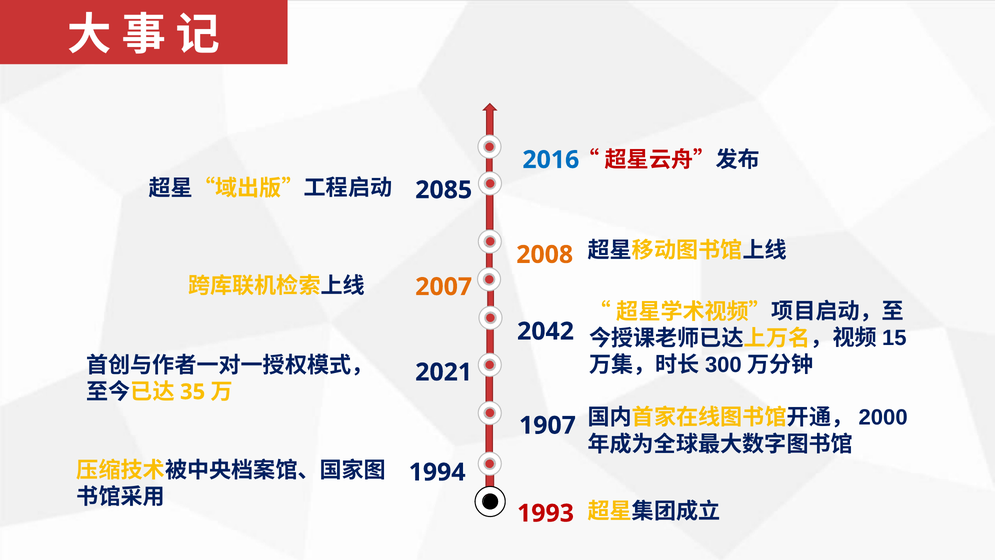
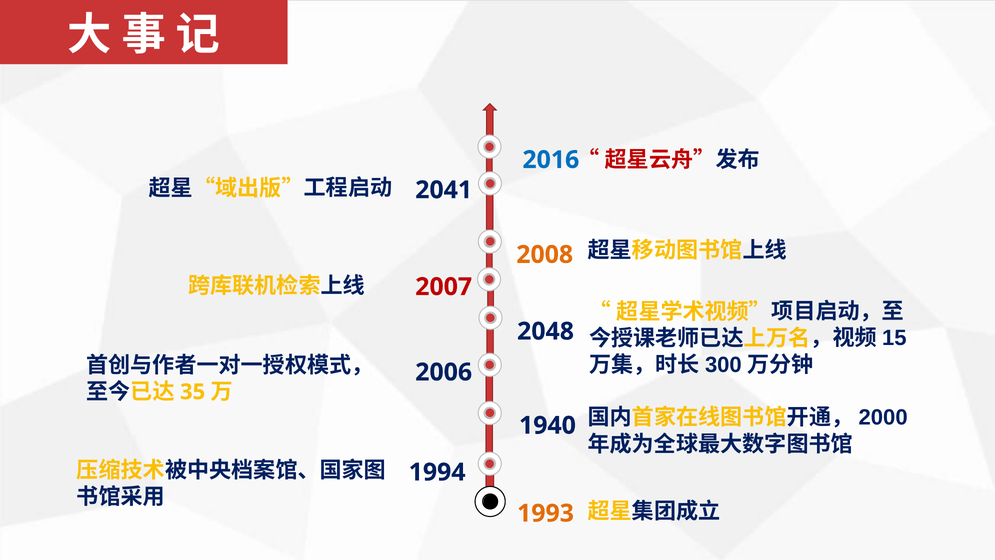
2085: 2085 -> 2041 (444, 190)
2007 colour: orange -> red (444, 287)
2042: 2042 -> 2048 (546, 331)
2021: 2021 -> 2006 (444, 372)
1907: 1907 -> 1940 (547, 425)
1993 colour: red -> orange (546, 513)
